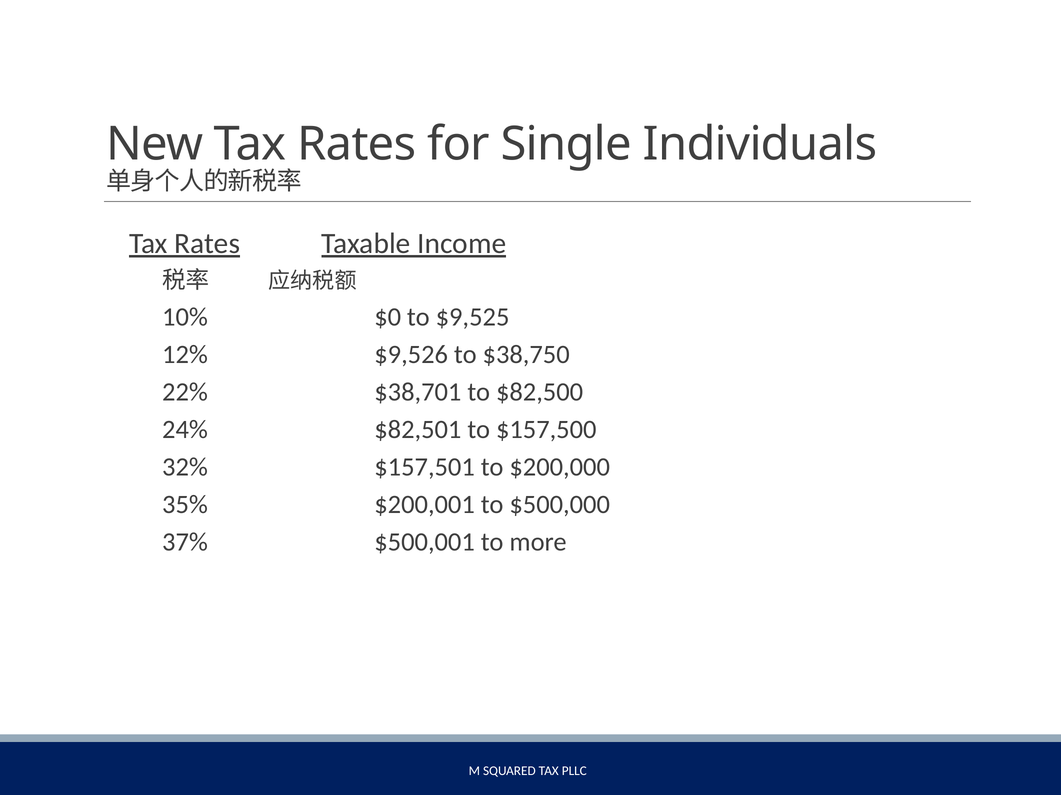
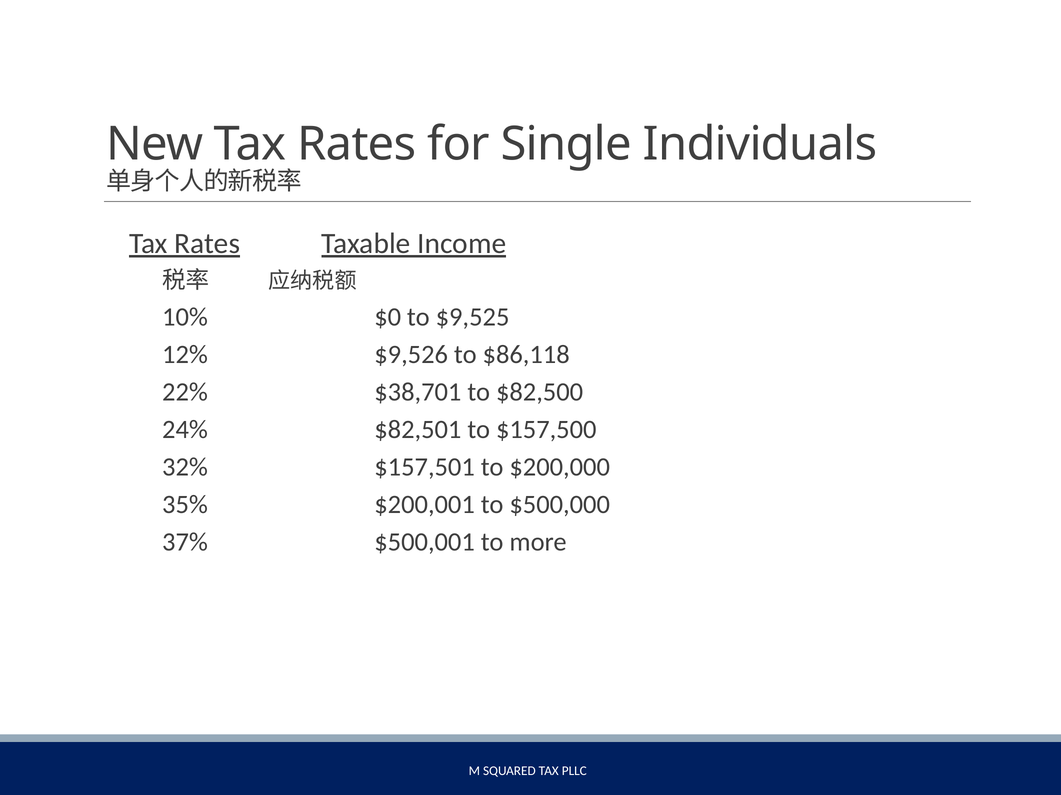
$38,750: $38,750 -> $86,118 (526, 355)
